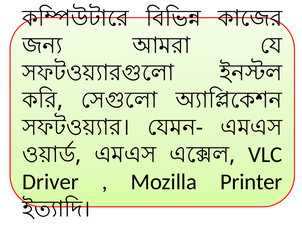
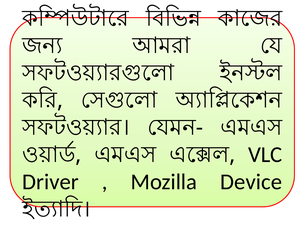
Printer: Printer -> Device (251, 182)
